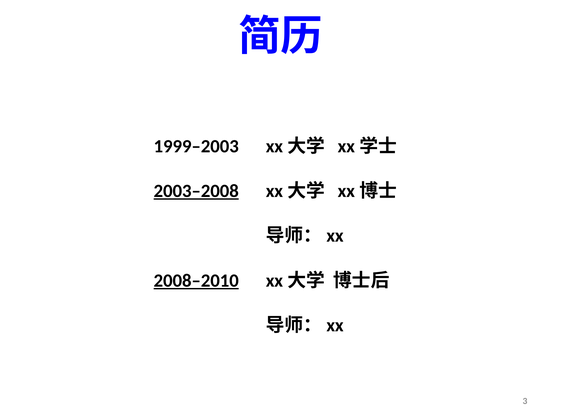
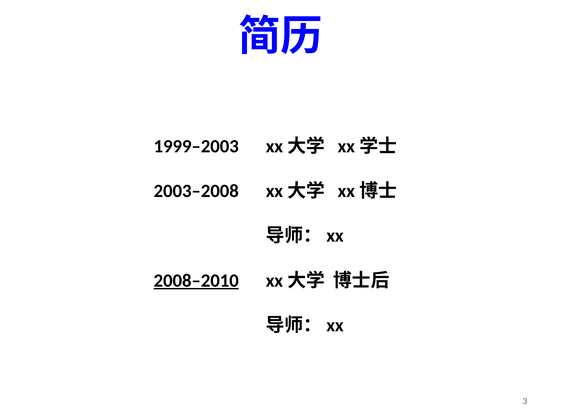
2003–2008 underline: present -> none (196, 191)
